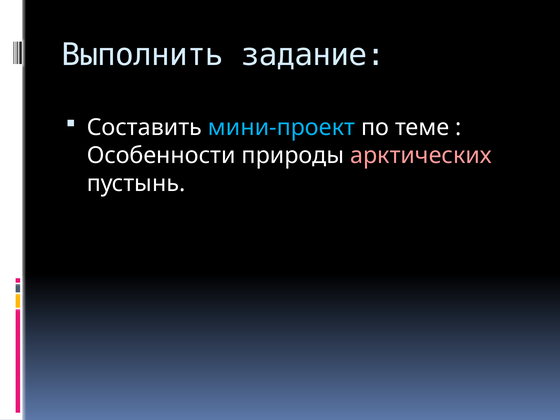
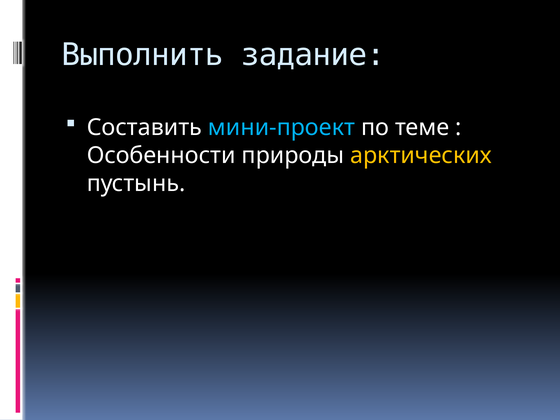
арктических colour: pink -> yellow (421, 156)
